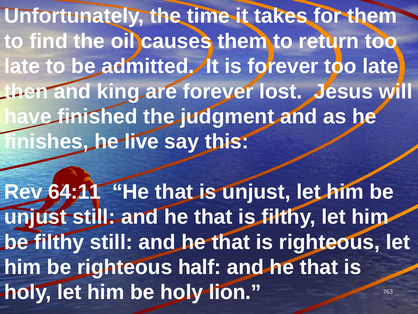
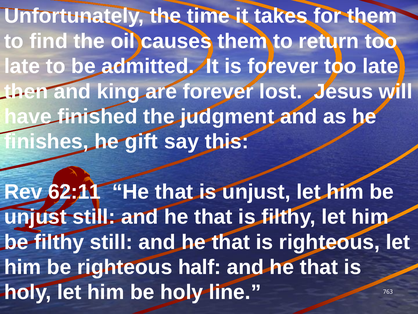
live: live -> gift (141, 141)
64:11: 64:11 -> 62:11 (74, 192)
lion: lion -> line (235, 292)
